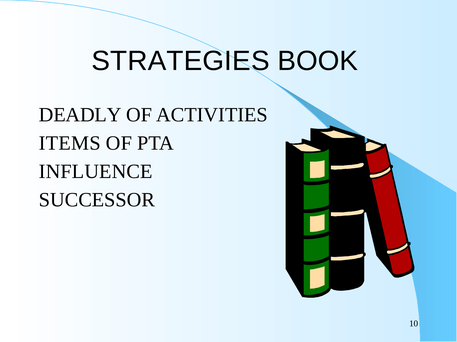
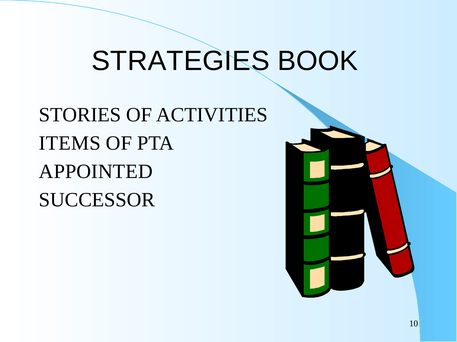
DEADLY: DEADLY -> STORIES (80, 115)
INFLUENCE: INFLUENCE -> APPOINTED (96, 172)
